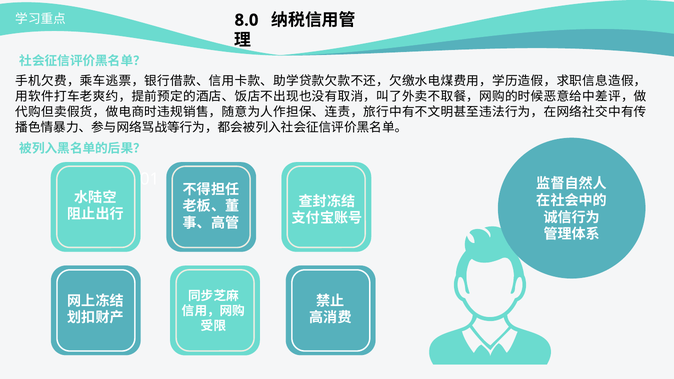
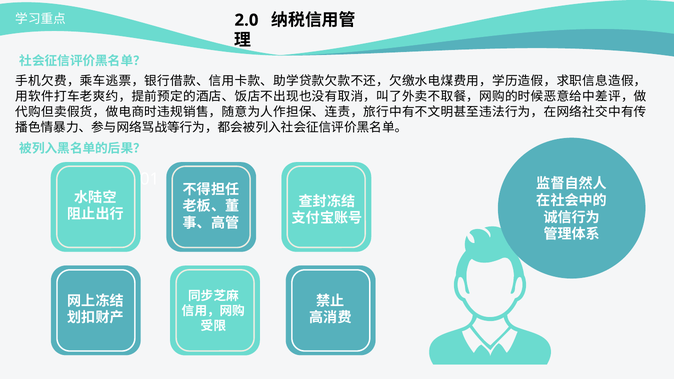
8.0: 8.0 -> 2.0 (246, 20)
